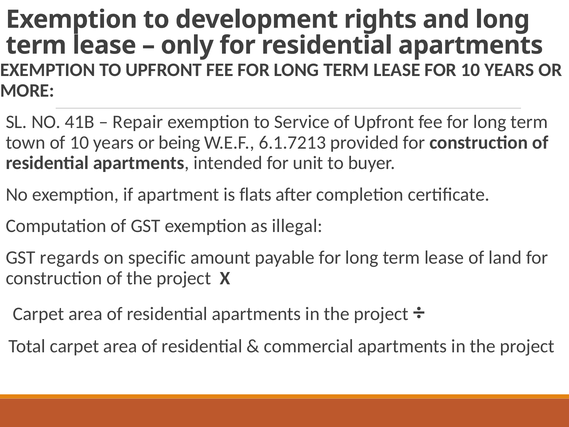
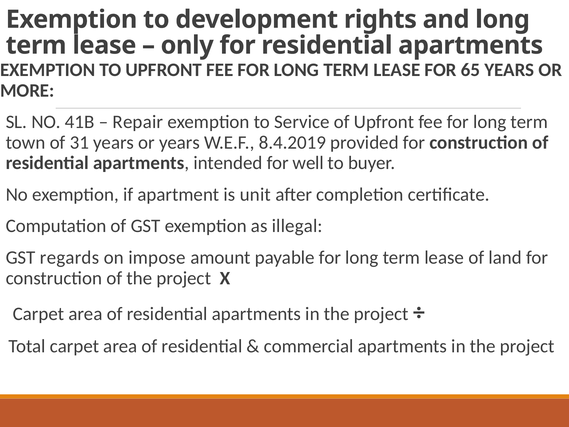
FOR 10: 10 -> 65 (470, 70)
of 10: 10 -> 31 (79, 142)
or being: being -> years (179, 142)
6.1.7213: 6.1.7213 -> 8.4.2019 (292, 142)
unit: unit -> well (308, 163)
flats: flats -> unit (255, 194)
specific: specific -> impose (157, 257)
